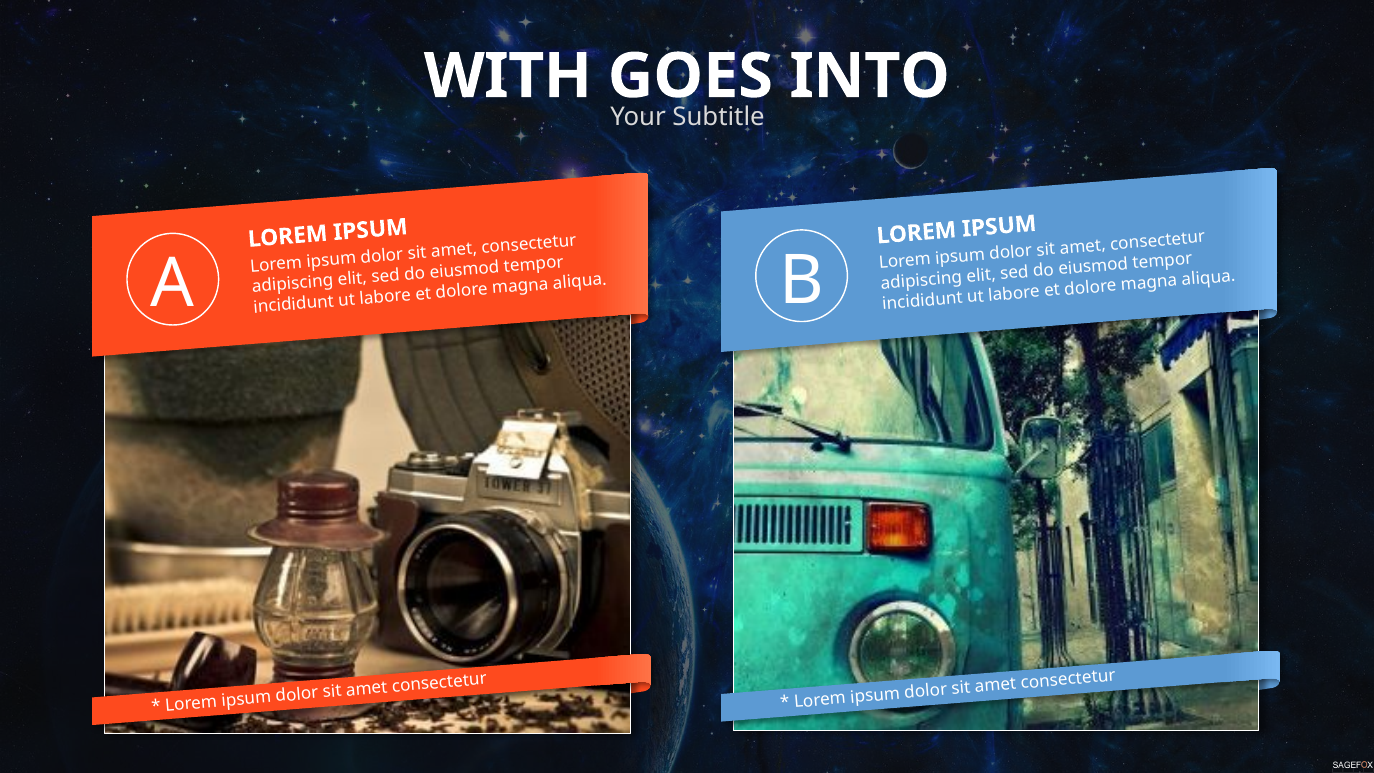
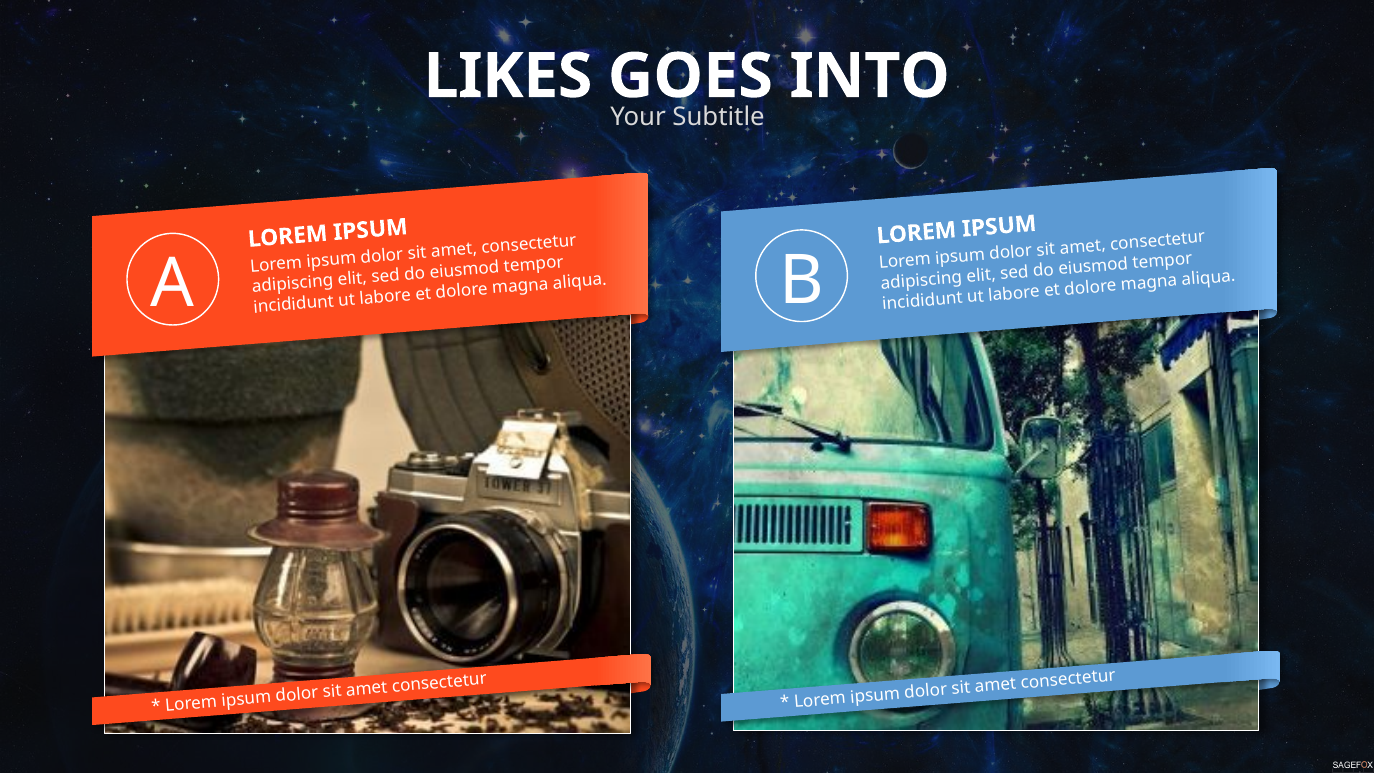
WITH: WITH -> LIKES (508, 76)
